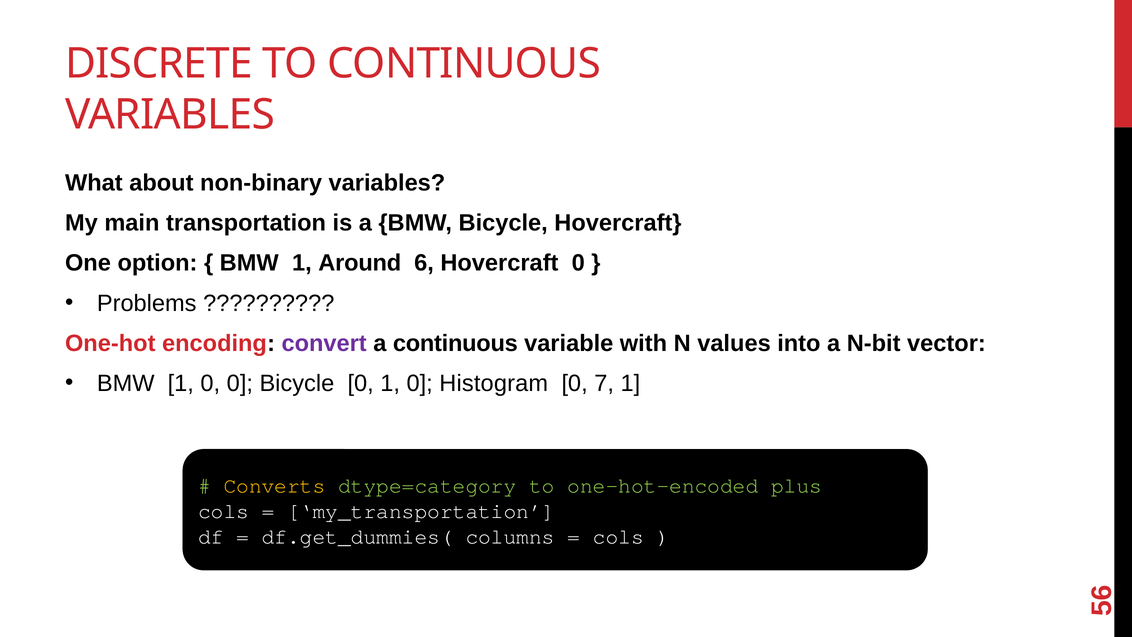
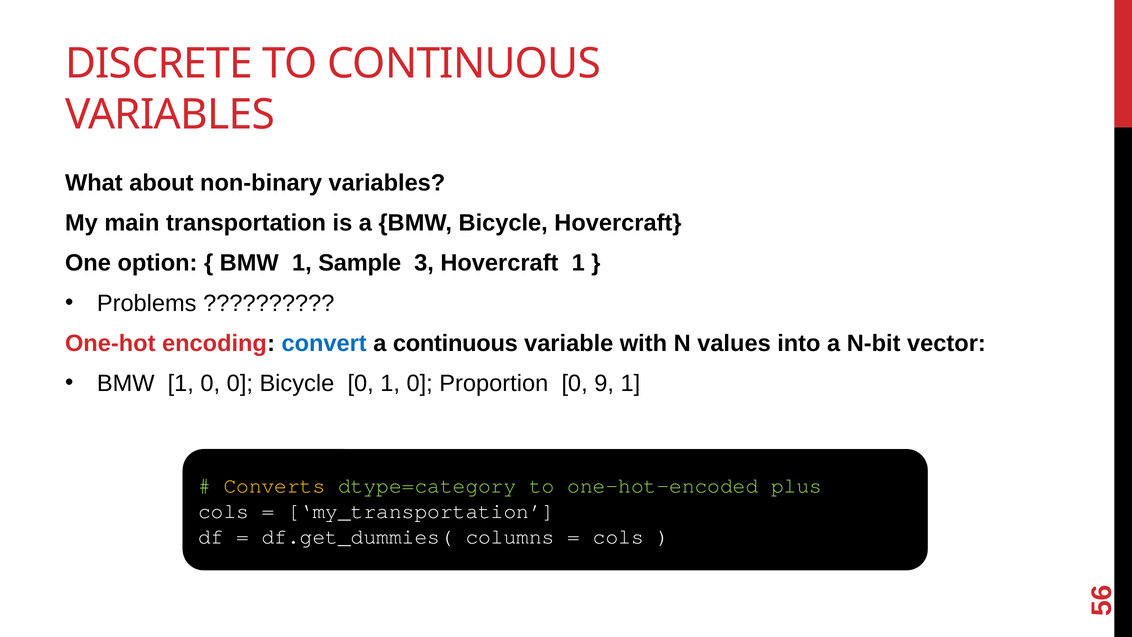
Around: Around -> Sample (360, 263)
6: 6 -> 3 (424, 263)
0: 0 -> 1 (578, 263)
convert colour: purple -> blue (324, 343)
Histogram: Histogram -> Proportion (494, 383)
7: 7 -> 9 (604, 383)
